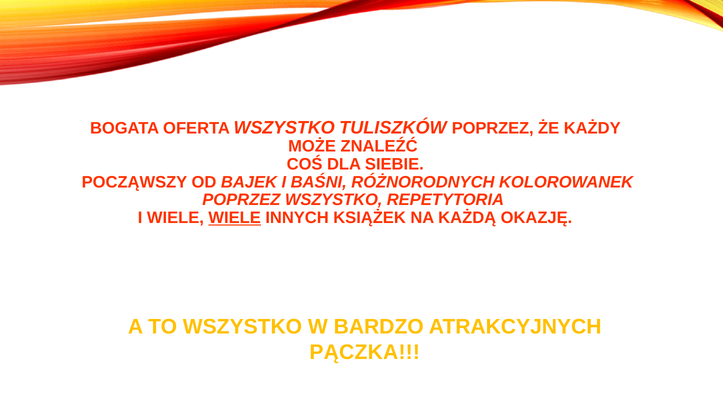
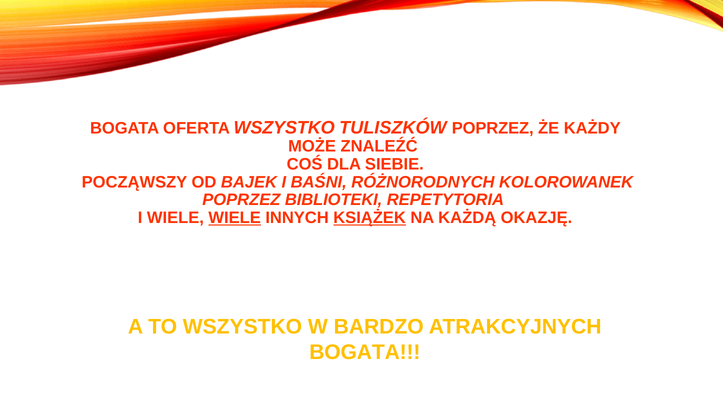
POPRZEZ WSZYSTKO: WSZYSTKO -> BIBLIOTEKI (334, 200)
KSIĄŻEK underline: none -> present (370, 218)
PĄCZKA: PĄCZKA -> BOGATA (365, 352)
